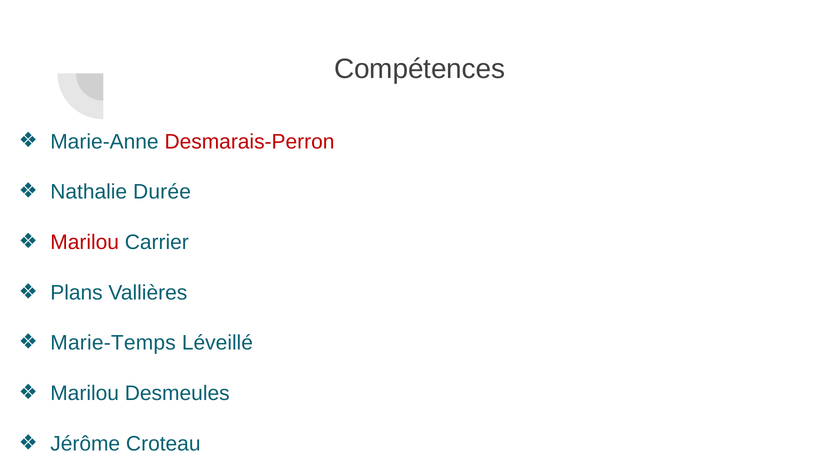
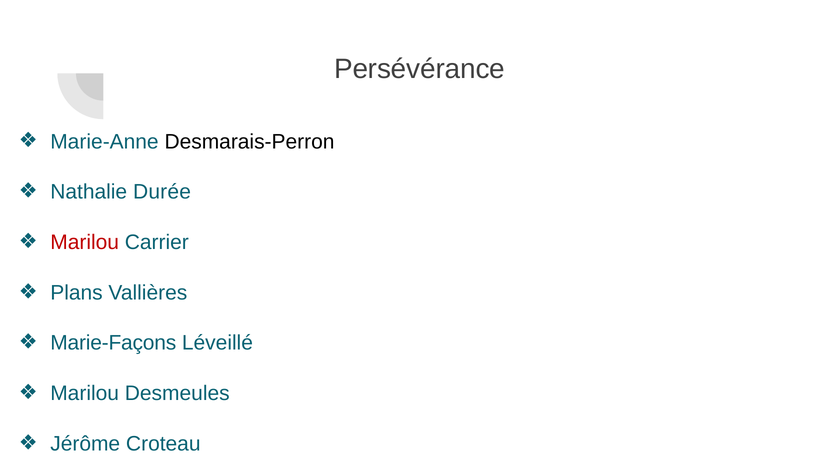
Compétences: Compétences -> Persévérance (420, 69)
Desmarais-Perron colour: red -> black (249, 142)
Marie-Temps: Marie-Temps -> Marie-Façons (113, 343)
